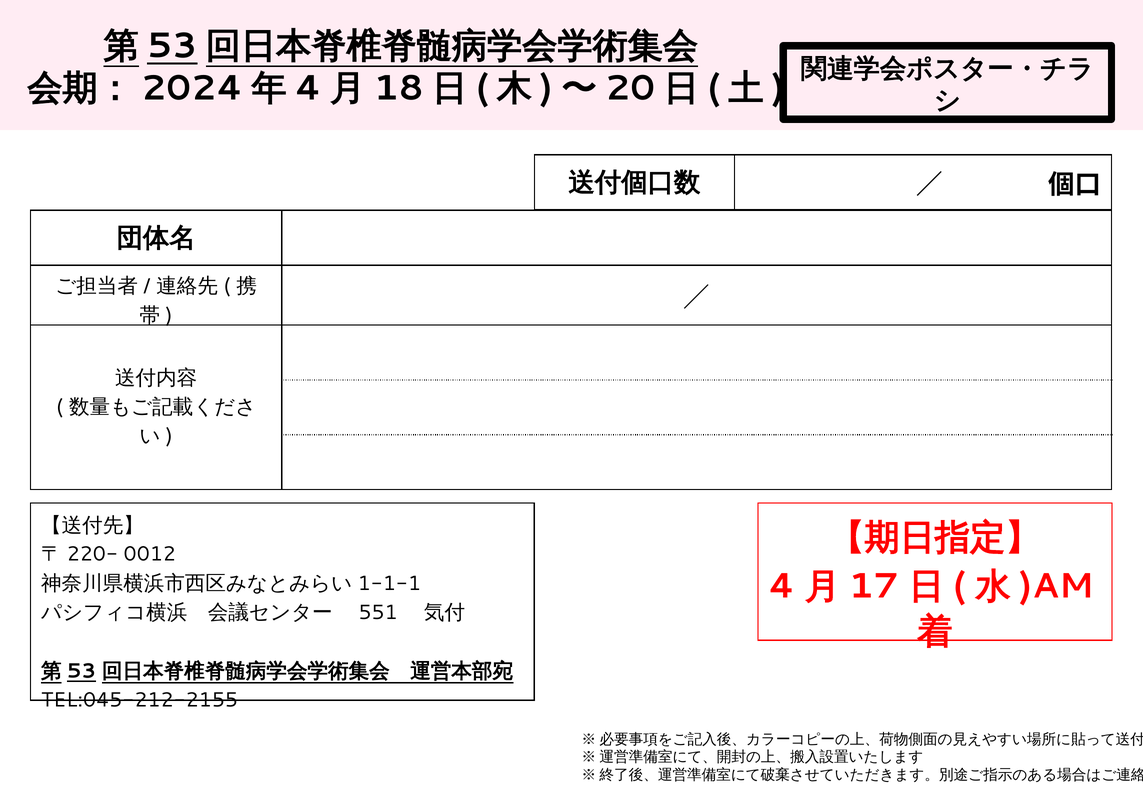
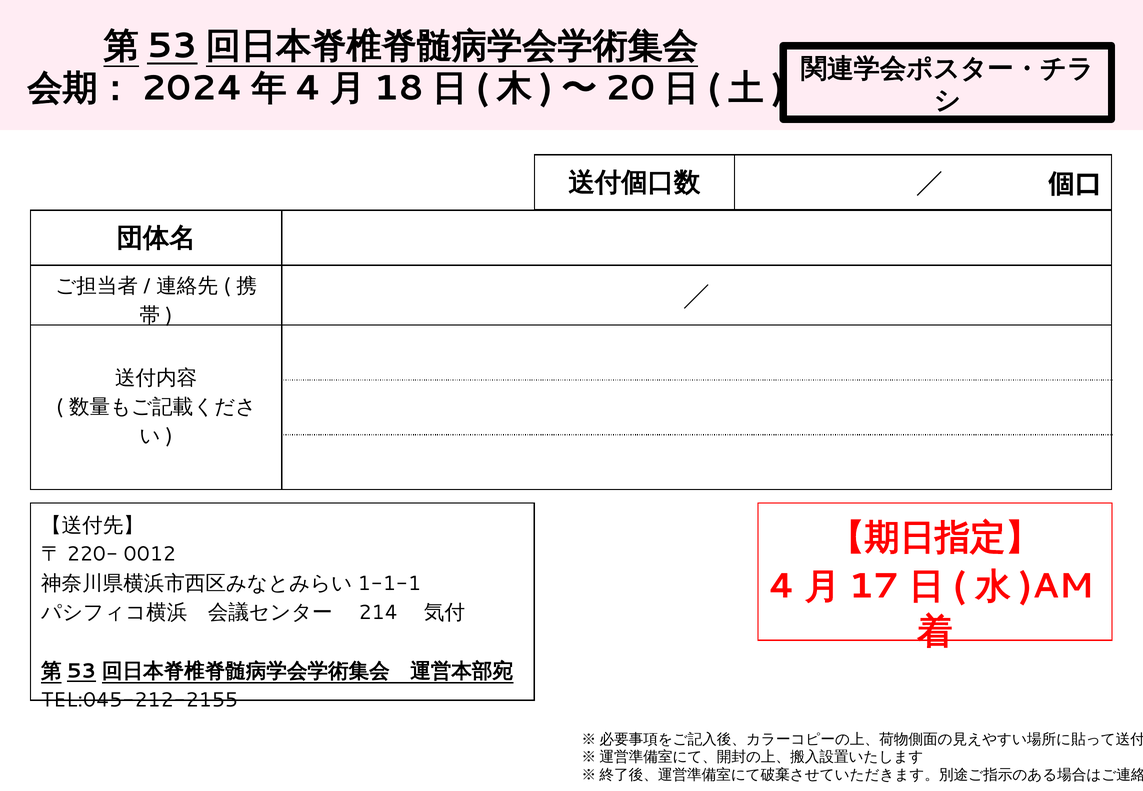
551: 551 -> 214 (378, 613)
